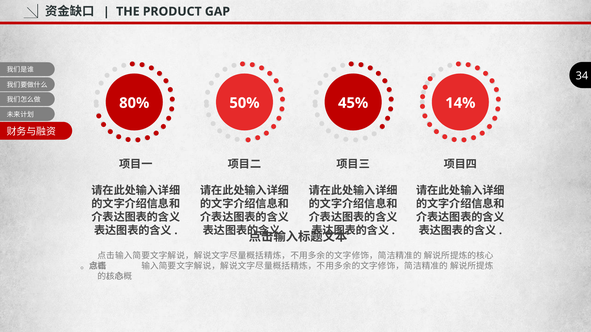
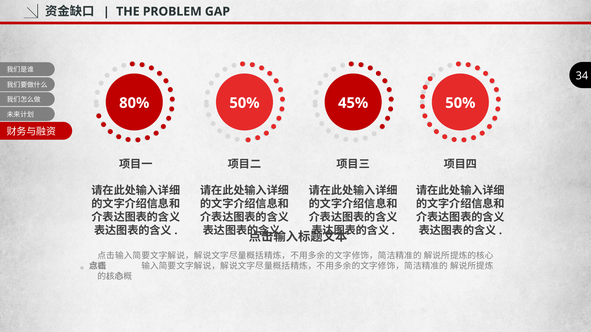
PRODUCT: PRODUCT -> PROBLEM (172, 12)
14%: 14% -> 50% (460, 103)
